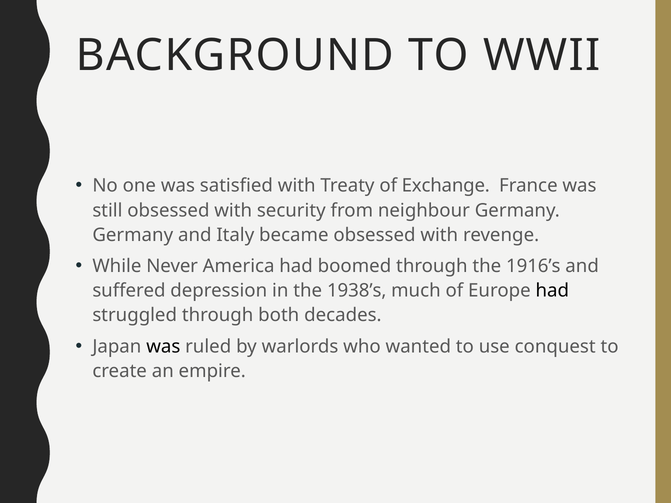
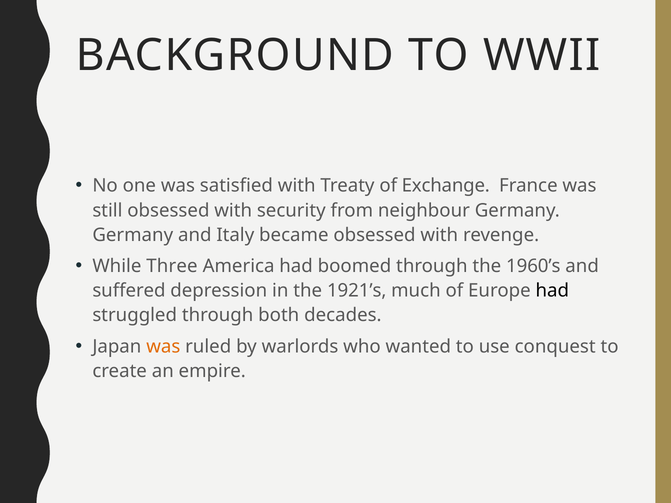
Never: Never -> Three (172, 266)
1916’s: 1916’s -> 1960’s (533, 266)
1938’s: 1938’s -> 1921’s (357, 291)
was colour: black -> orange (163, 347)
